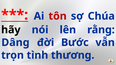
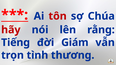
hãy colour: black -> red (11, 30)
Dâng: Dâng -> Tiếng (16, 43)
Bước: Bước -> Giám (75, 43)
